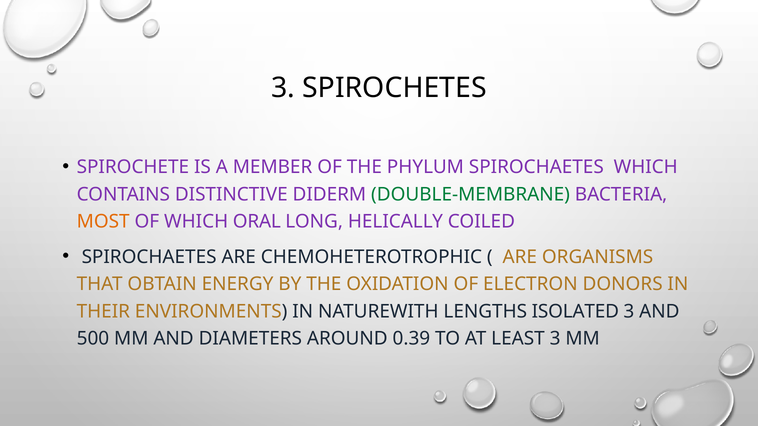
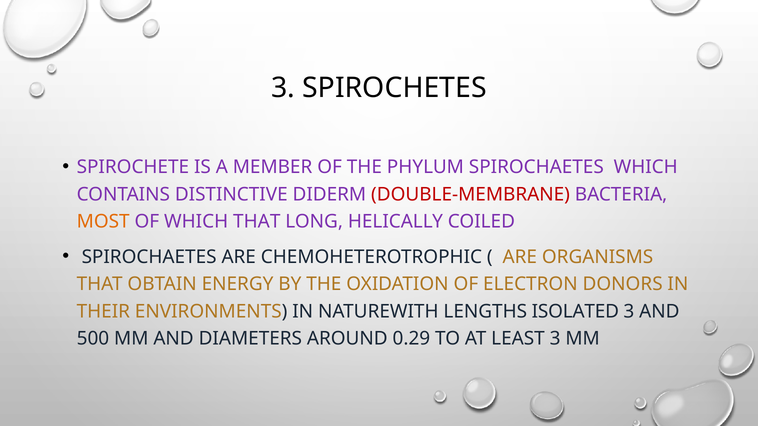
DOUBLE-MEMBRANE colour: green -> red (471, 195)
WHICH ORAL: ORAL -> THAT (257, 222)
0.39: 0.39 -> 0.29 (411, 339)
